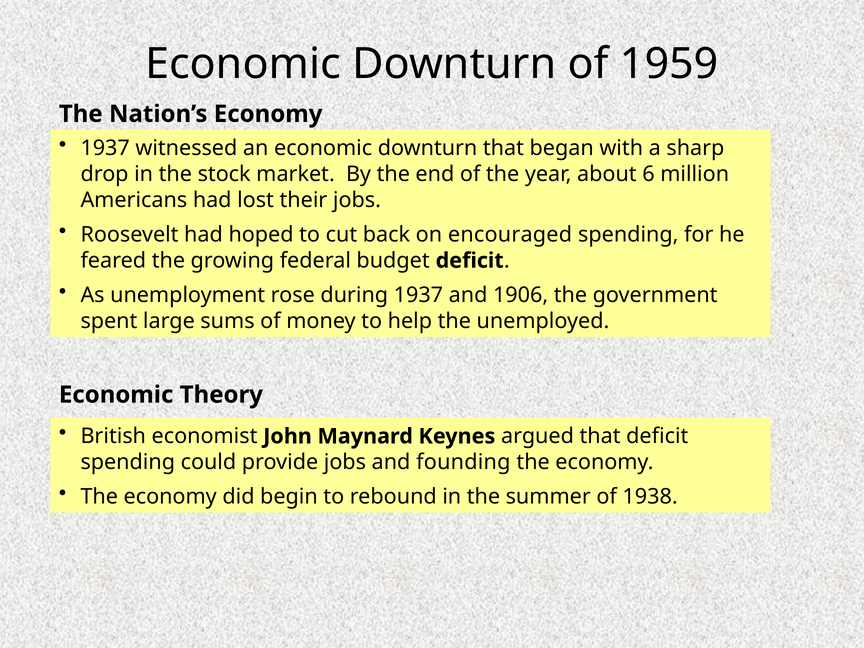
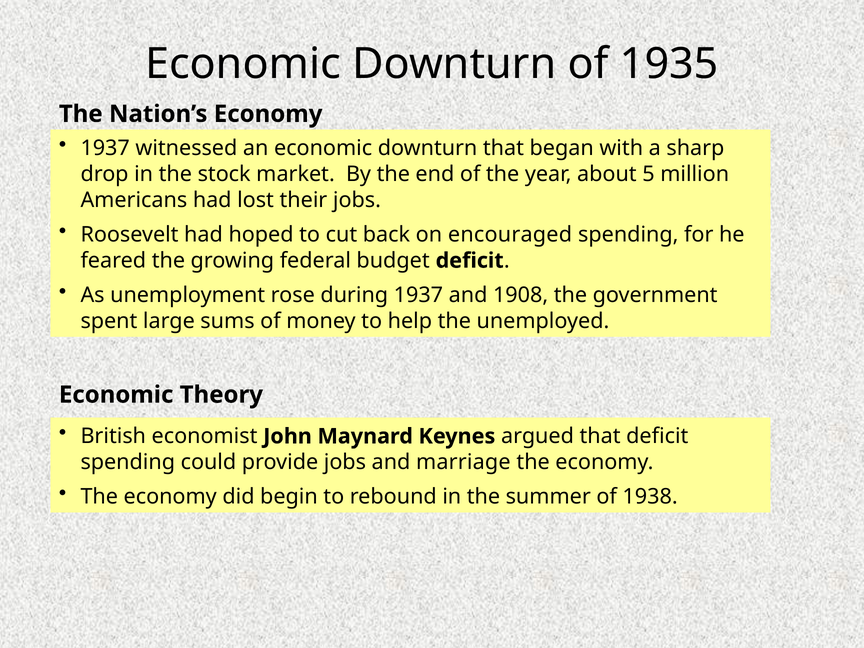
1959: 1959 -> 1935 (669, 64)
6: 6 -> 5 (648, 174)
1906: 1906 -> 1908 (521, 295)
founding: founding -> marriage (463, 462)
